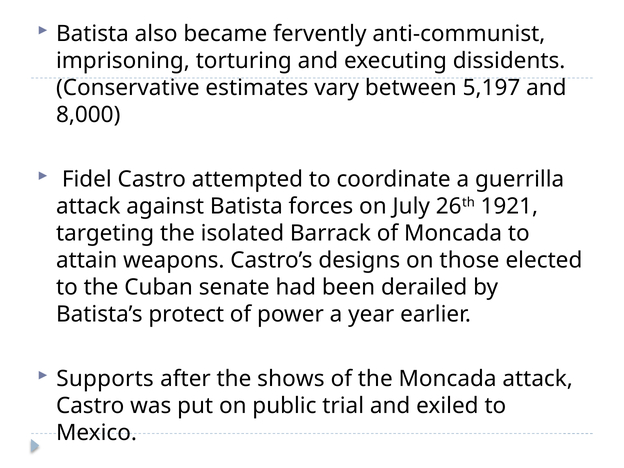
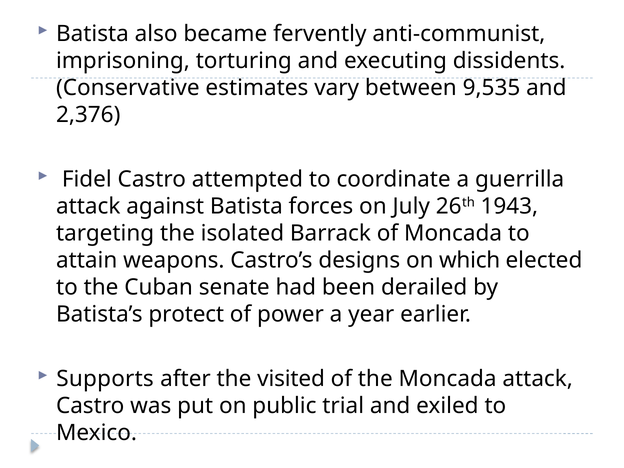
5,197: 5,197 -> 9,535 (491, 88)
8,000: 8,000 -> 2,376 (88, 115)
1921: 1921 -> 1943 (509, 206)
those: those -> which (470, 260)
shows: shows -> visited (291, 379)
